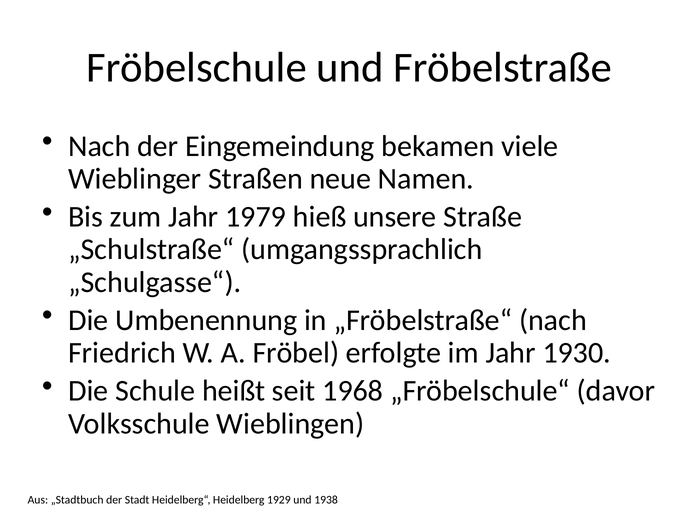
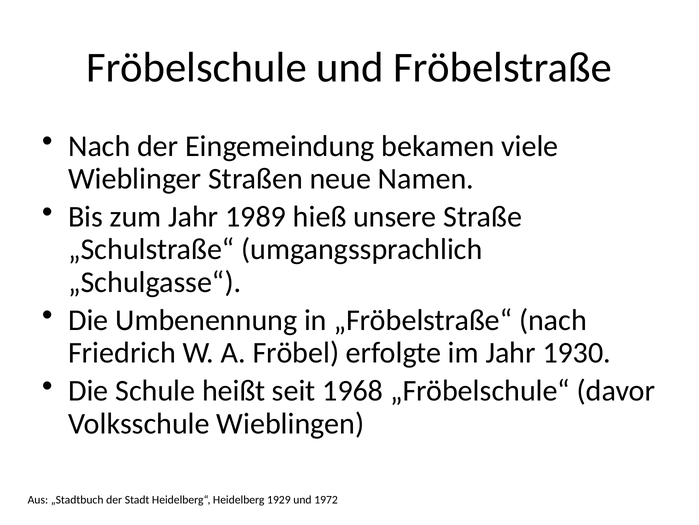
1979: 1979 -> 1989 (256, 217)
1938: 1938 -> 1972 (326, 499)
